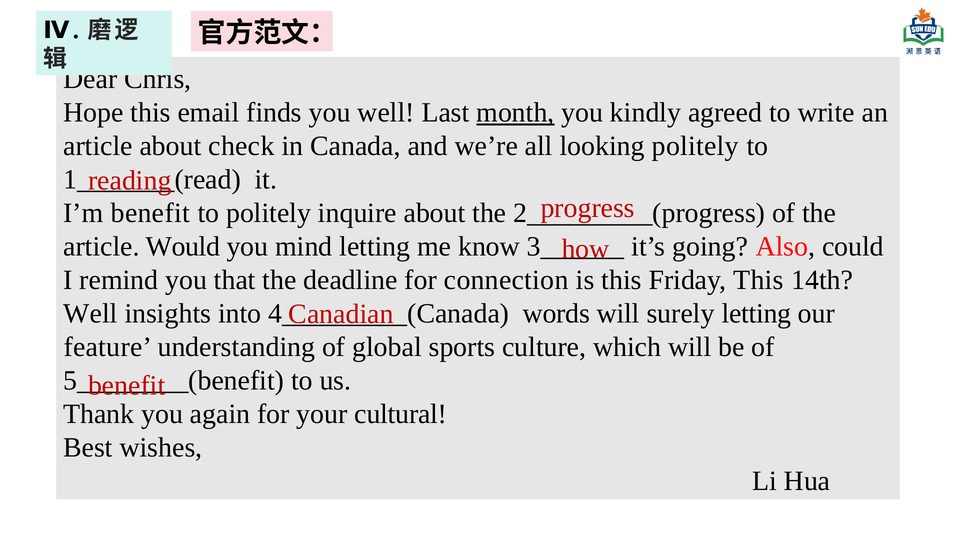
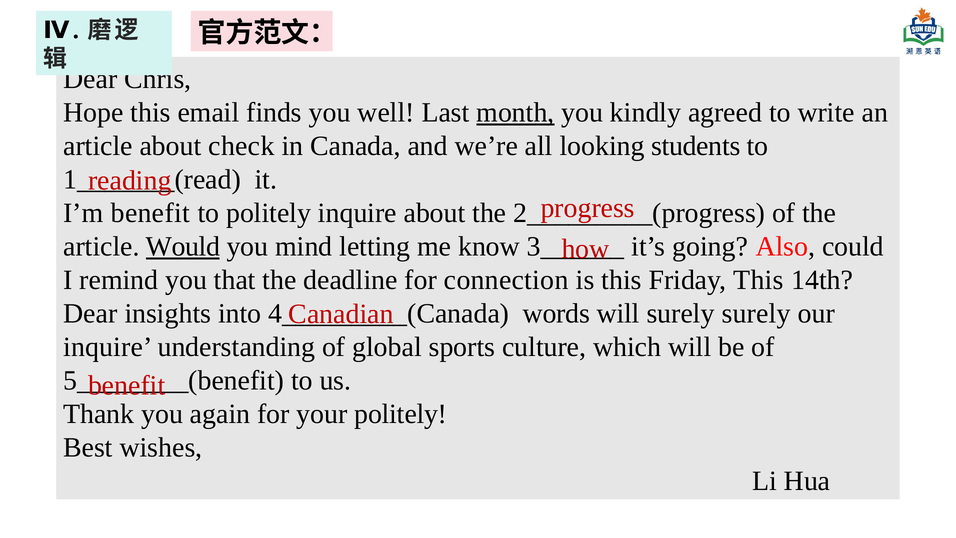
looking politely: politely -> students (696, 146)
Would underline: none -> present (183, 246)
Well: Well -> Dear (90, 313)
surely letting: letting -> surely (756, 313)
feature: feature -> inquire (108, 347)
your cultural: cultural -> politely (401, 414)
